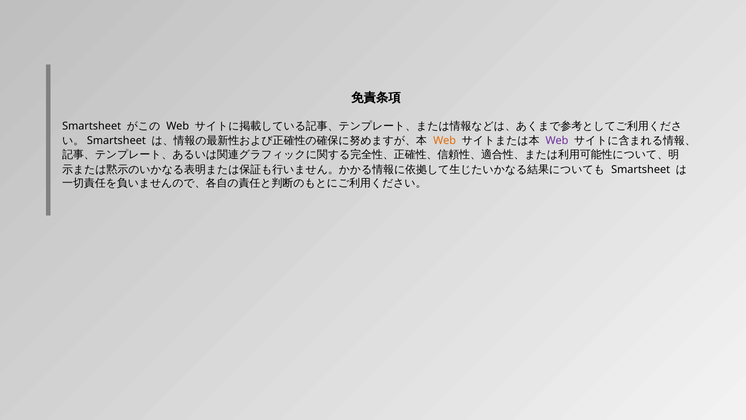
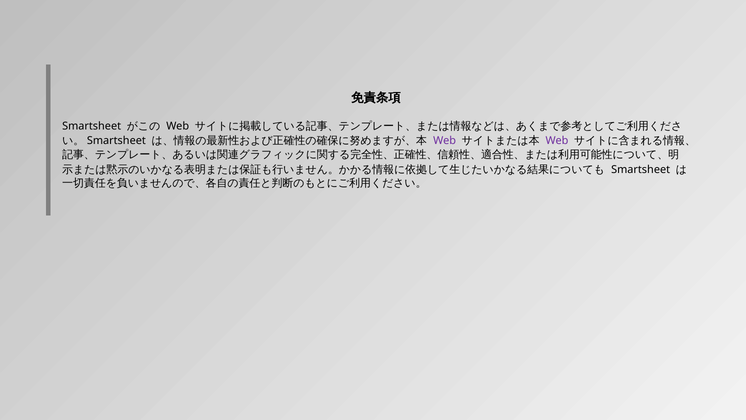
Web colour: orange -> purple (445, 141)
